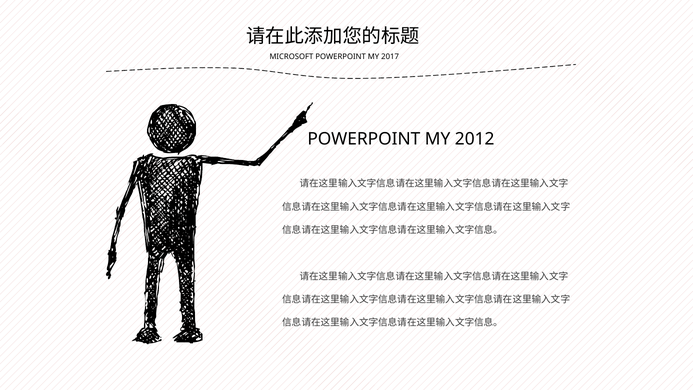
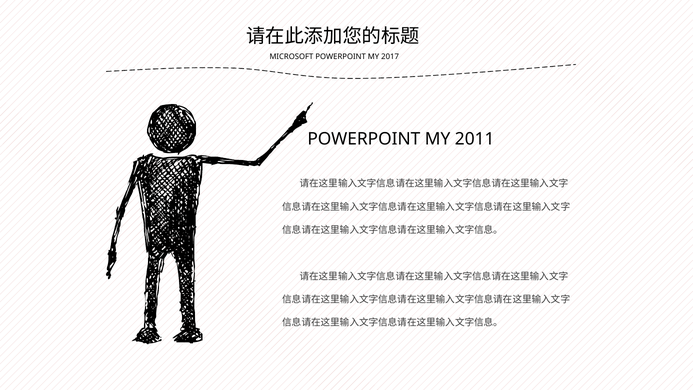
2012: 2012 -> 2011 (475, 139)
